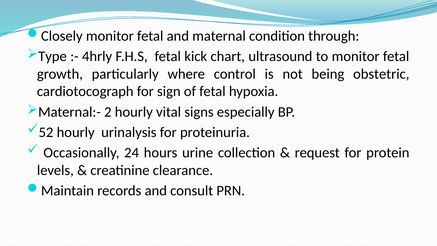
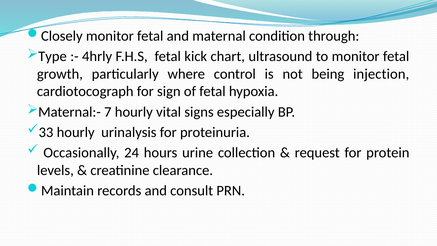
obstetric: obstetric -> injection (381, 74)
2: 2 -> 7 (108, 112)
52: 52 -> 33 (46, 132)
